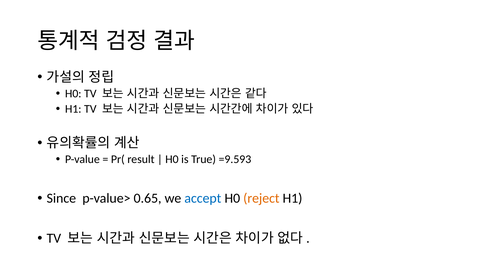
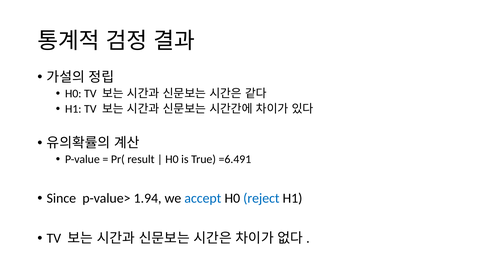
=9.593: =9.593 -> =6.491 (235, 159)
0.65: 0.65 -> 1.94 (148, 198)
reject colour: orange -> blue (261, 198)
